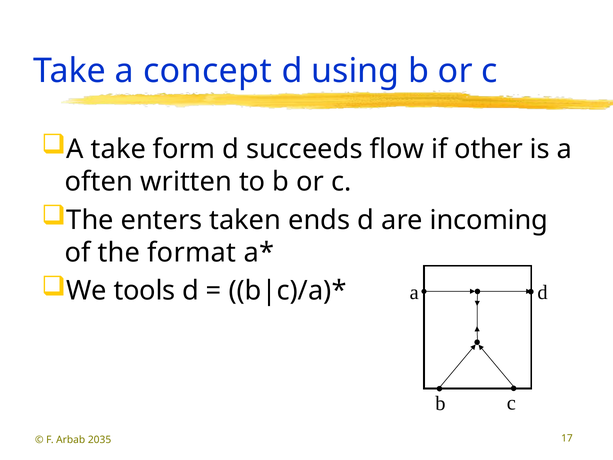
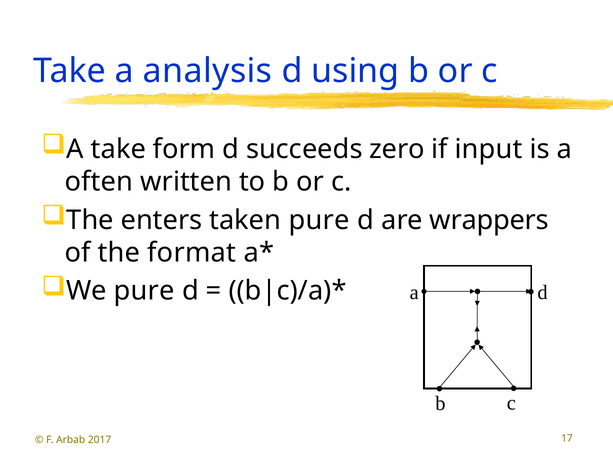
concept: concept -> analysis (208, 71)
flow: flow -> zero (397, 149)
other: other -> input (489, 149)
taken ends: ends -> pure (319, 220)
incoming: incoming -> wrappers (489, 220)
We tools: tools -> pure (144, 291)
2035: 2035 -> 2017 (100, 440)
